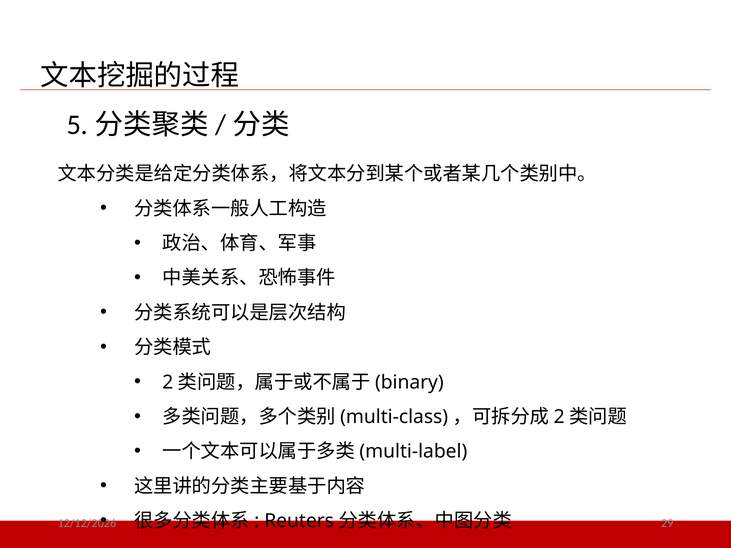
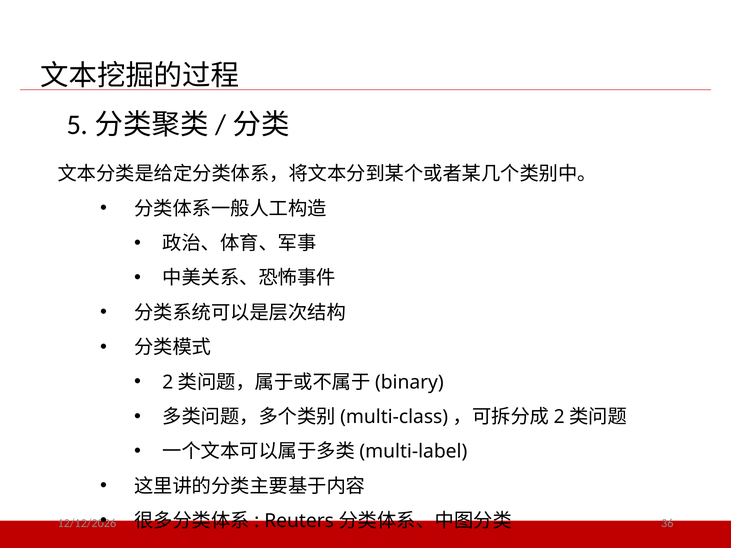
29: 29 -> 36 (667, 523)
